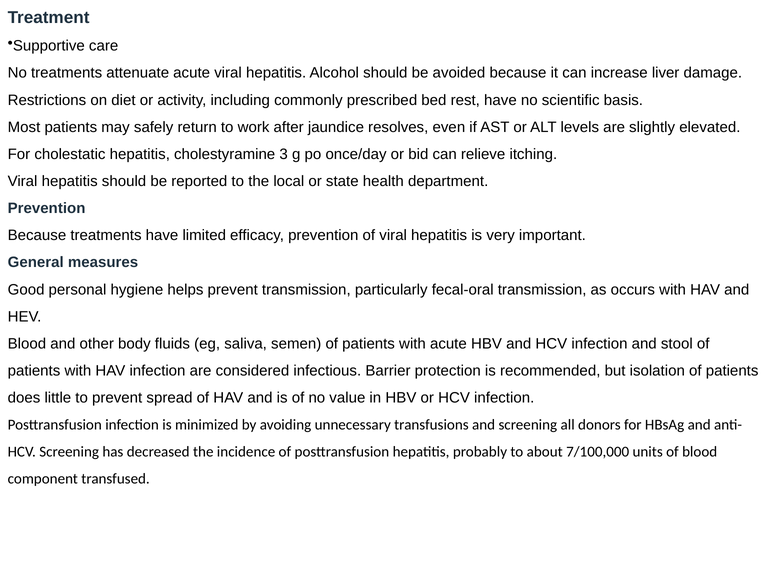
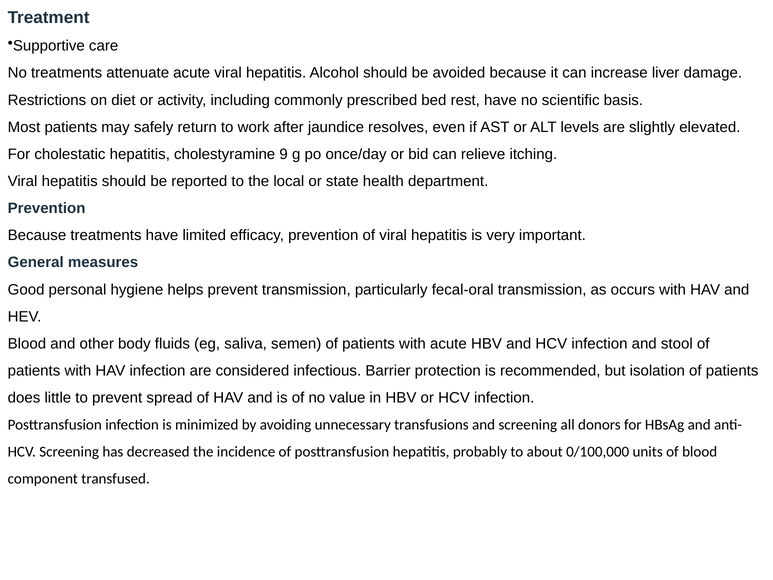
3: 3 -> 9 (284, 154)
7/100,000: 7/100,000 -> 0/100,000 (598, 452)
